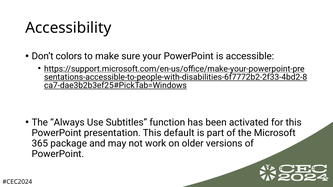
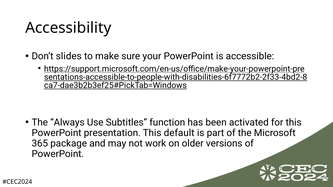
colors: colors -> slides (69, 56)
